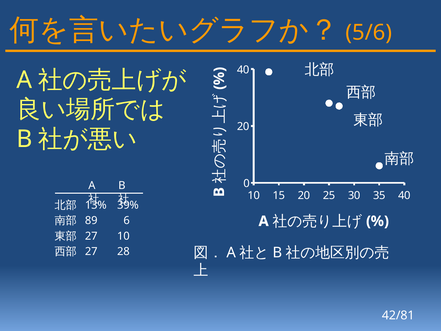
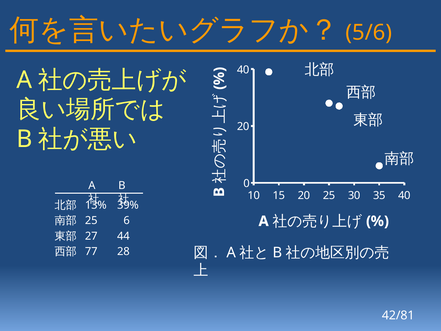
89: 89 -> 25 (91, 220)
27 10: 10 -> 44 (123, 236)
27: 27 -> 77 (91, 251)
